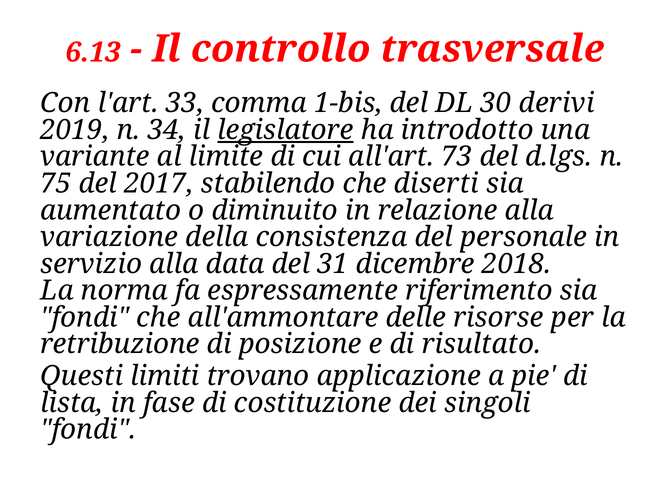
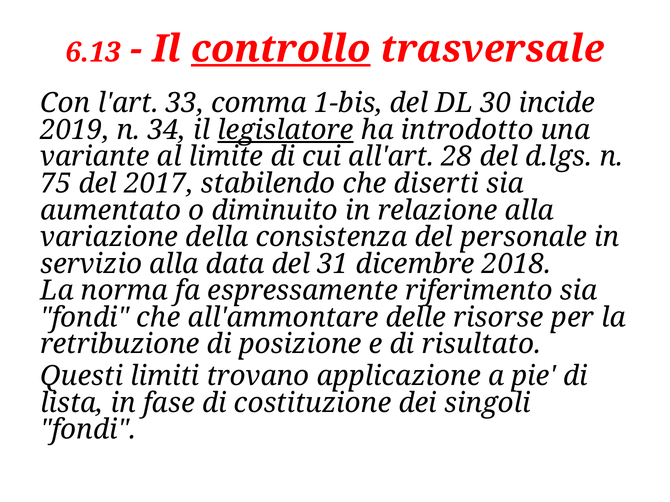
controllo underline: none -> present (281, 49)
derivi: derivi -> incide (557, 103)
73: 73 -> 28 (457, 157)
